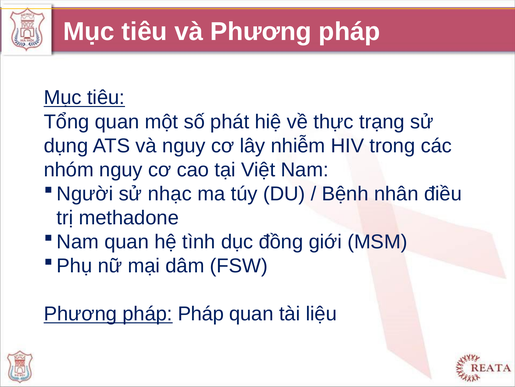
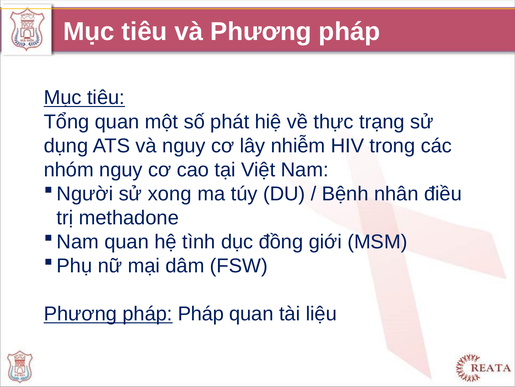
nhạc: nhạc -> xong (170, 193)
